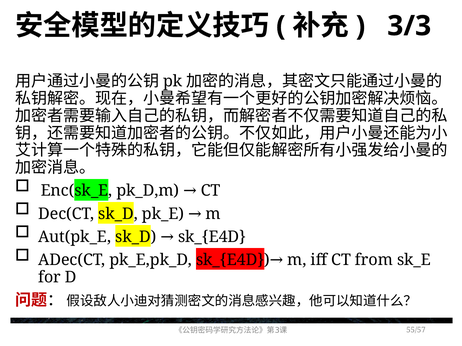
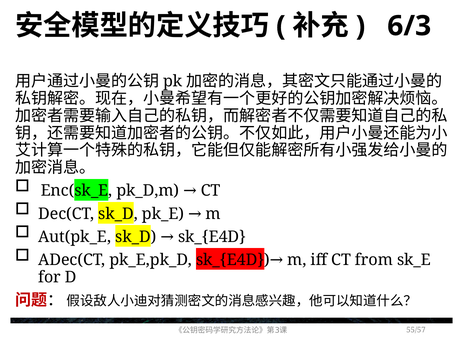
3/3: 3/3 -> 6/3 (409, 26)
